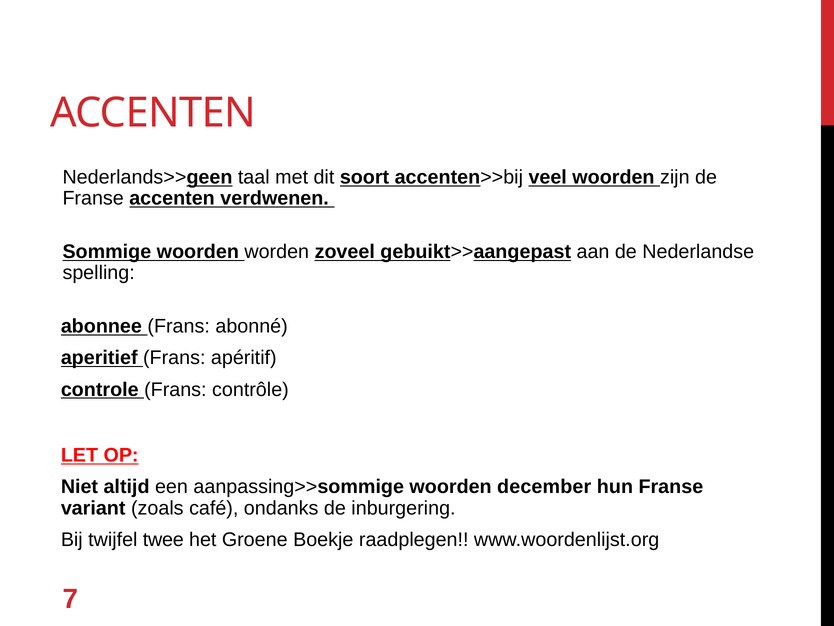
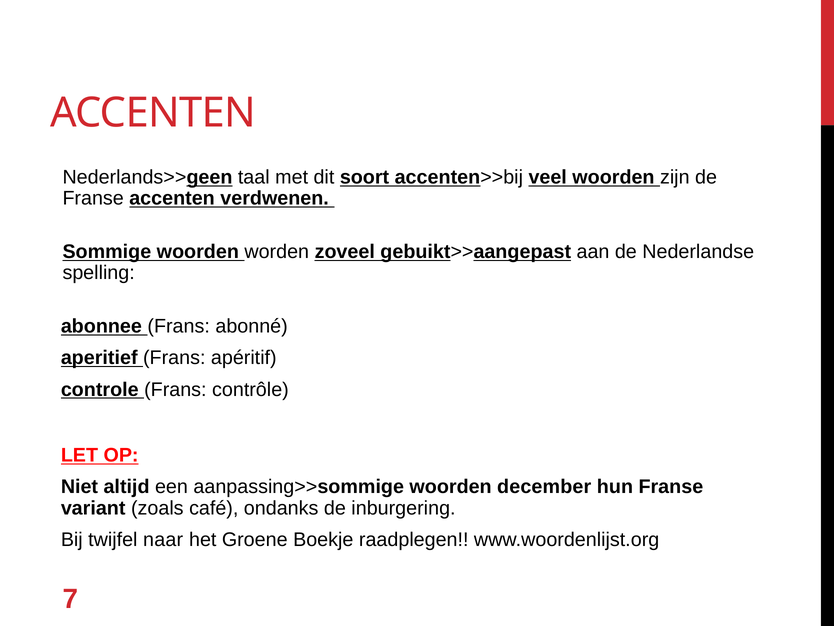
twee: twee -> naar (163, 539)
